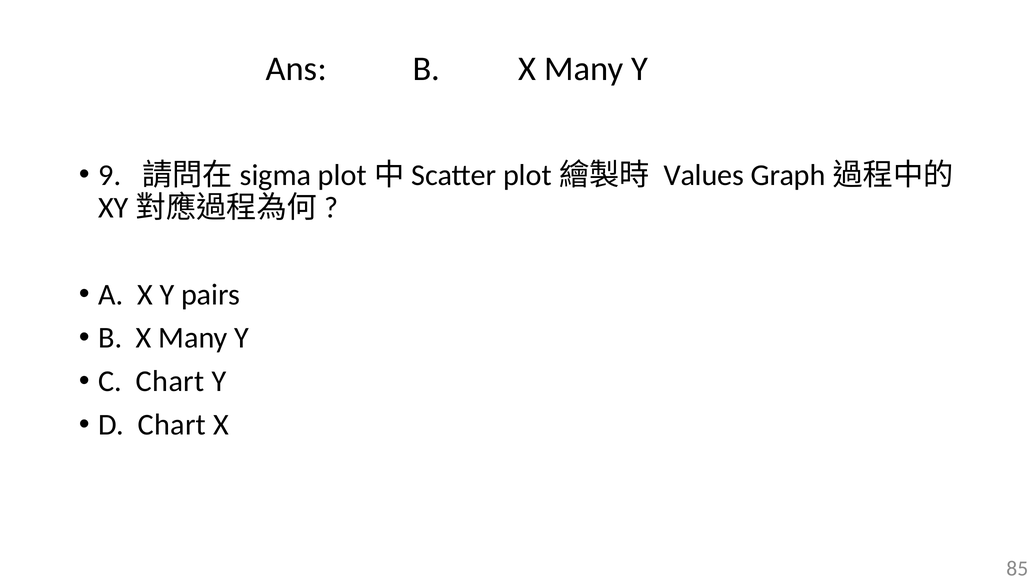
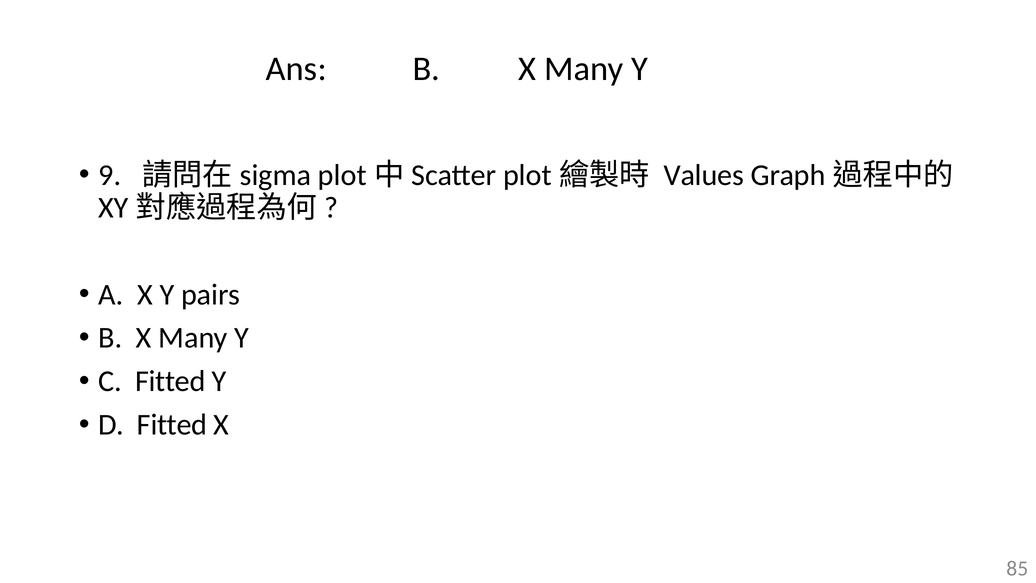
C Chart: Chart -> Fitted (170, 381)
D Chart: Chart -> Fitted (172, 425)
